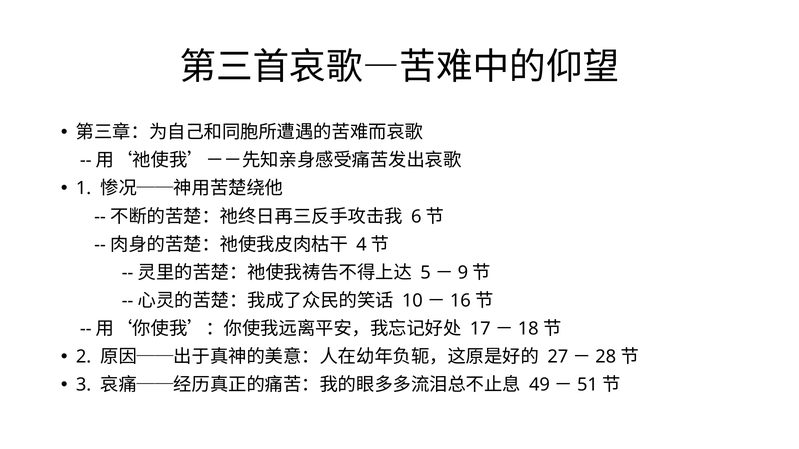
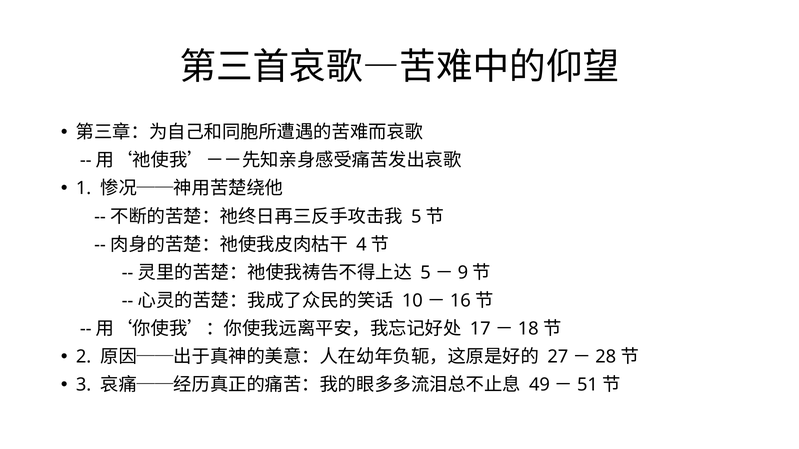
6: 6 -> 5 (416, 217)
